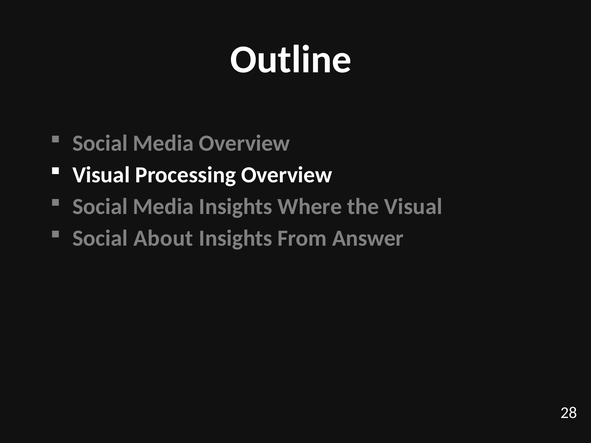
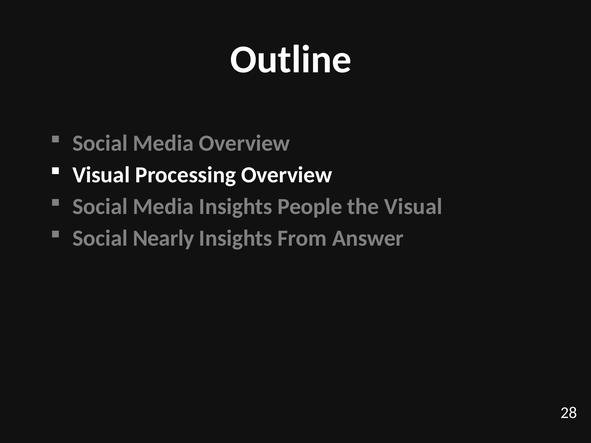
Where: Where -> People (310, 207)
About: About -> Nearly (164, 238)
